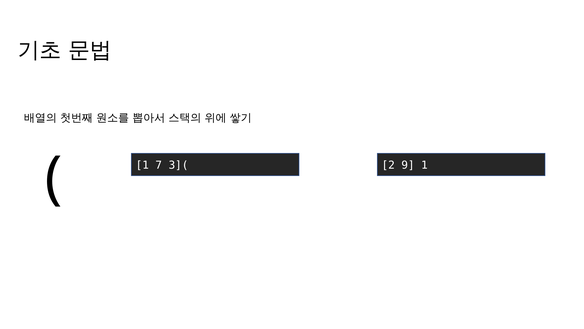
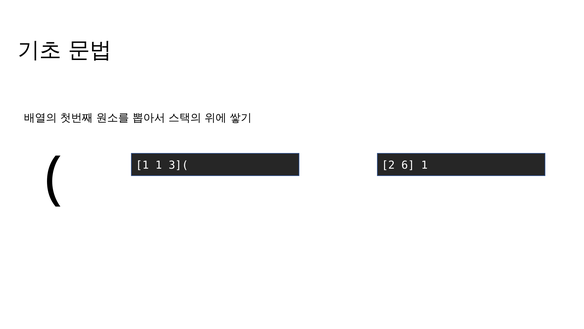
1 7: 7 -> 1 (159, 165)
9: 9 -> 6 (408, 165)
